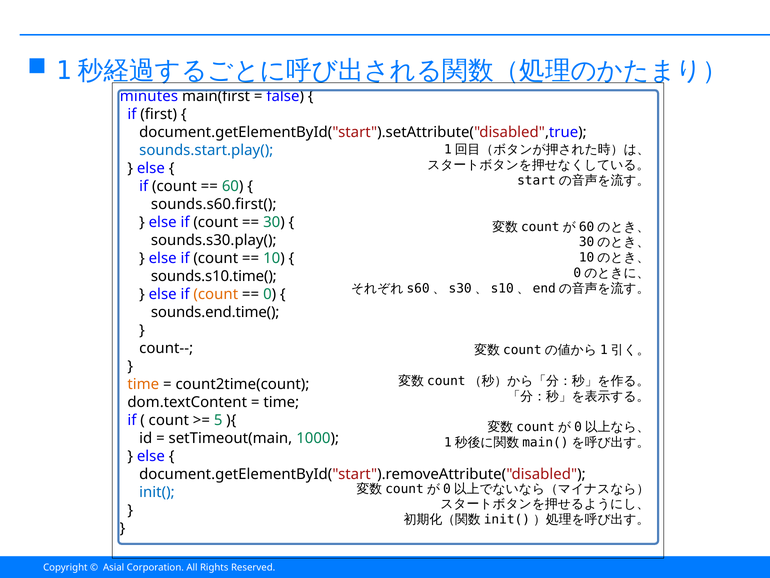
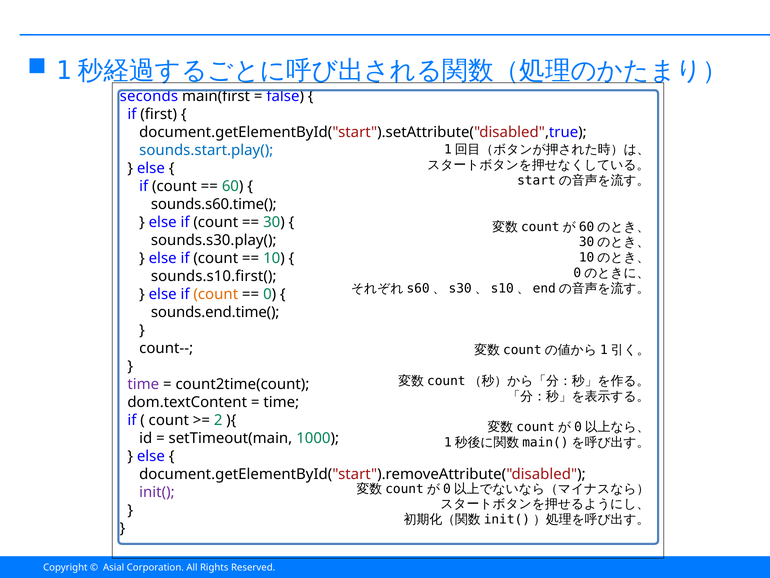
minutes: minutes -> seconds (149, 96)
sounds.s60.first(: sounds.s60.first( -> sounds.s60.time( (214, 204)
sounds.s10.time(: sounds.s10.time( -> sounds.s10.first( (214, 276)
time colour: orange -> purple (143, 384)
5: 5 -> 2 (218, 420)
init( colour: blue -> purple (157, 492)
